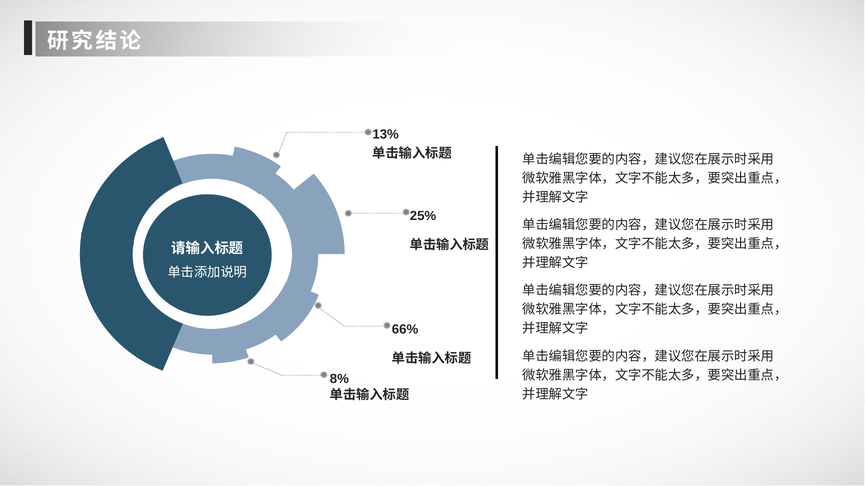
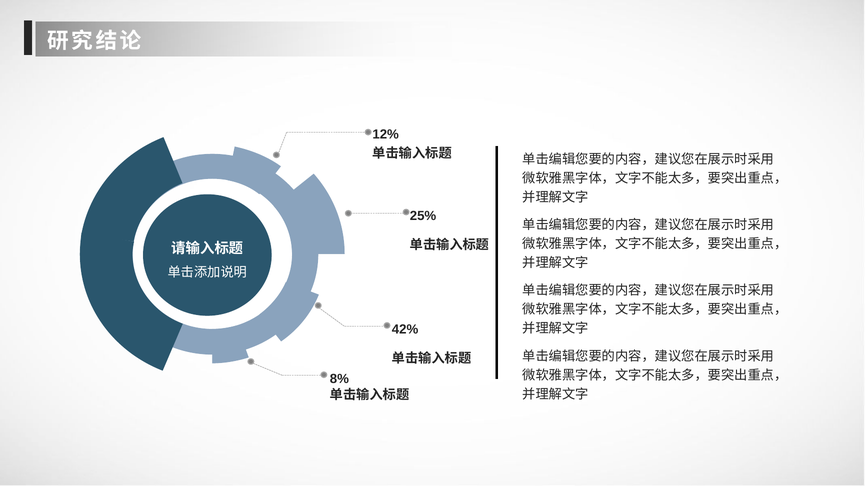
13%: 13% -> 12% (386, 135)
66%: 66% -> 42% (405, 330)
